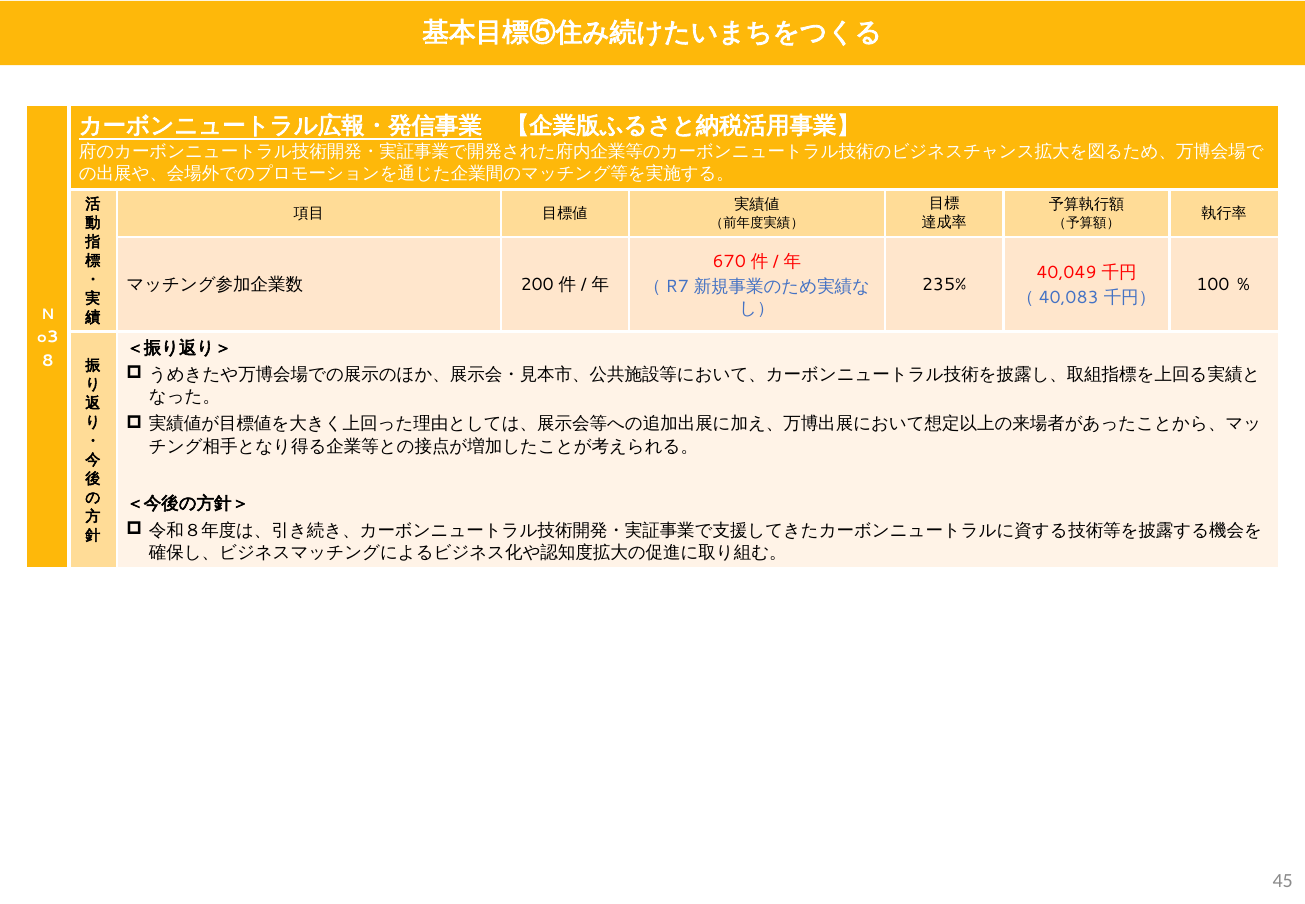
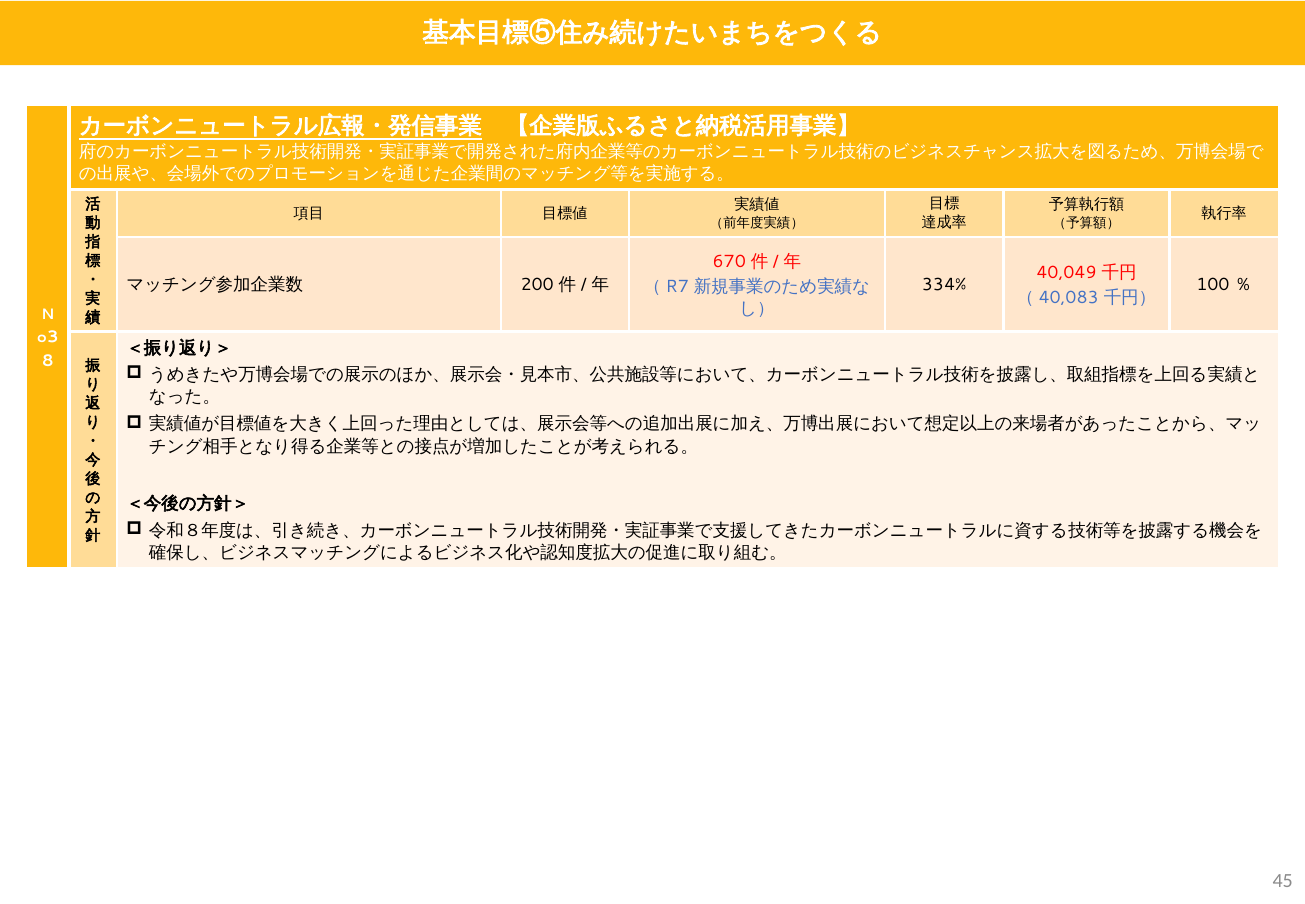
235%: 235% -> 334% (944, 285)
